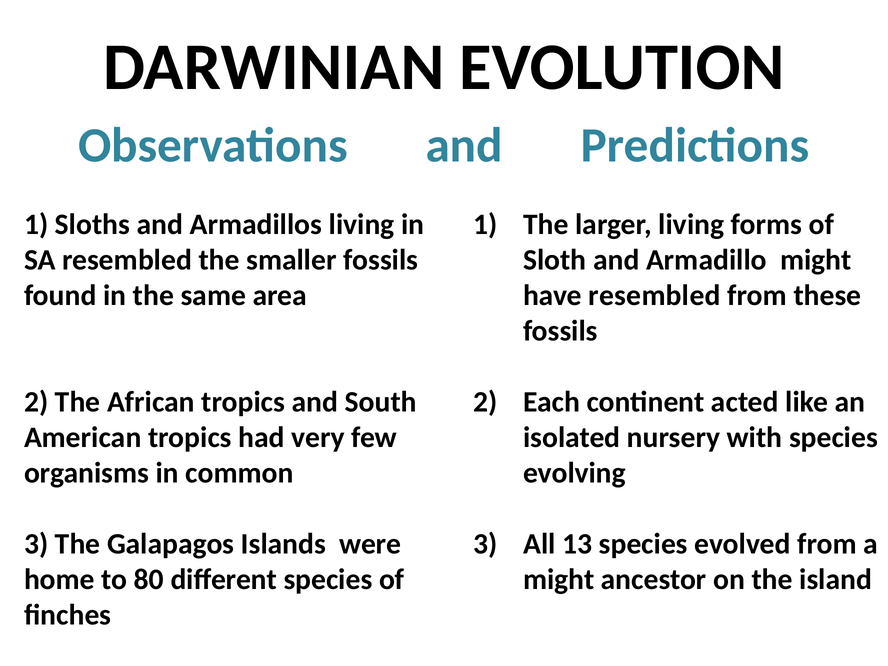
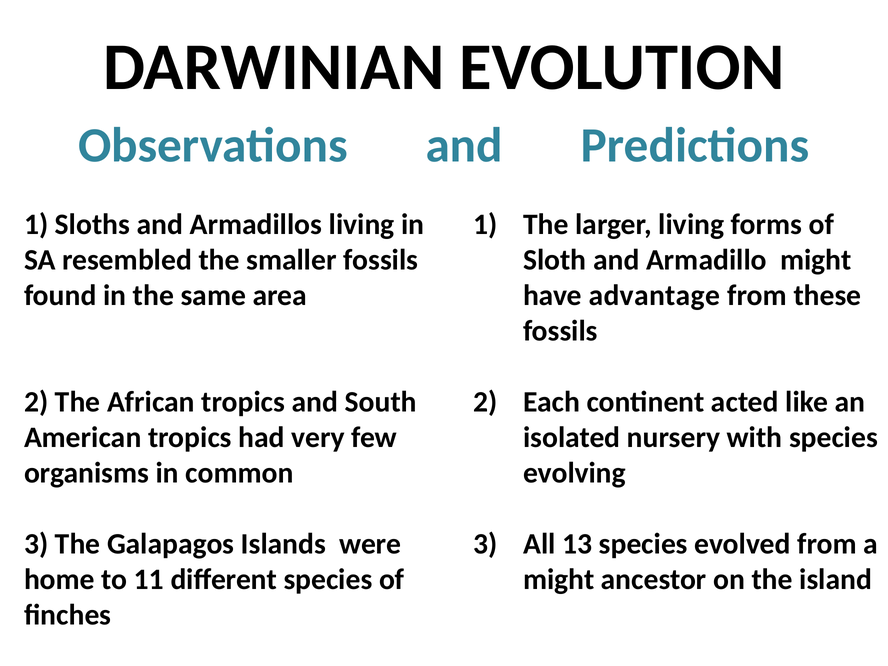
have resembled: resembled -> advantage (654, 295)
80: 80 -> 11 (149, 580)
